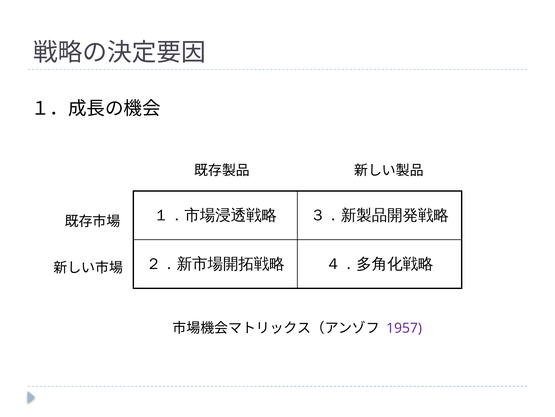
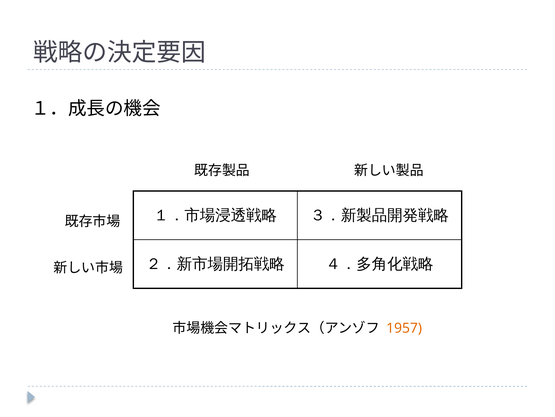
1957 colour: purple -> orange (404, 328)
